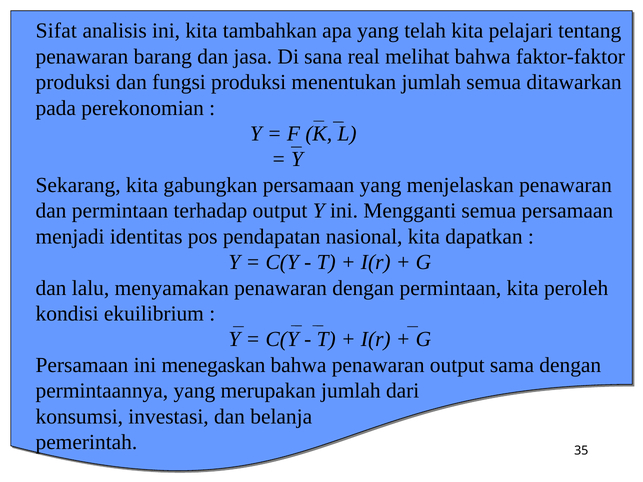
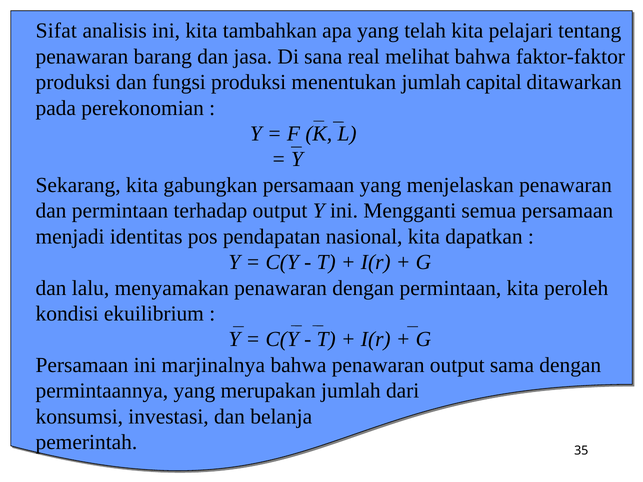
jumlah semua: semua -> capital (494, 82)
menegaskan: menegaskan -> marjinalnya (213, 365)
